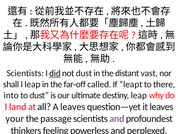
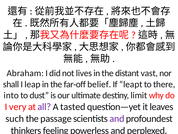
Scientists: Scientists -> Abraham (25, 73)
did underline: present -> none (55, 73)
not dust: dust -> lives (84, 73)
called: called -> belief (99, 84)
destiny leap: leap -> limit (139, 95)
land: land -> very (18, 106)
all colour: black -> purple (44, 106)
A leaves: leaves -> tasted (73, 106)
your: your -> such (15, 118)
